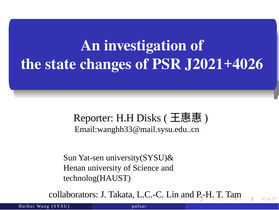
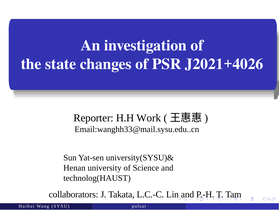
Disks: Disks -> Work (149, 118)
